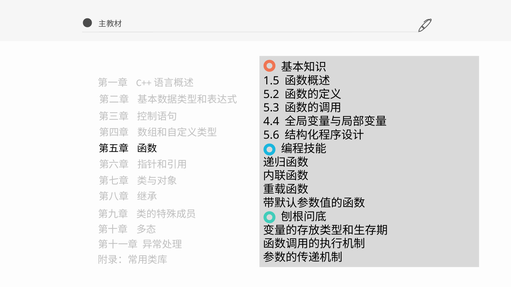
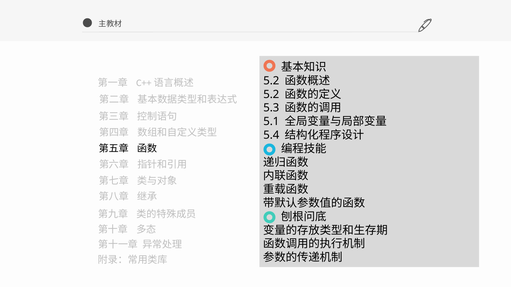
1.5: 1.5 -> 5.2 (271, 81)
4.4: 4.4 -> 5.1 (271, 122)
5.6: 5.6 -> 5.4 (271, 135)
